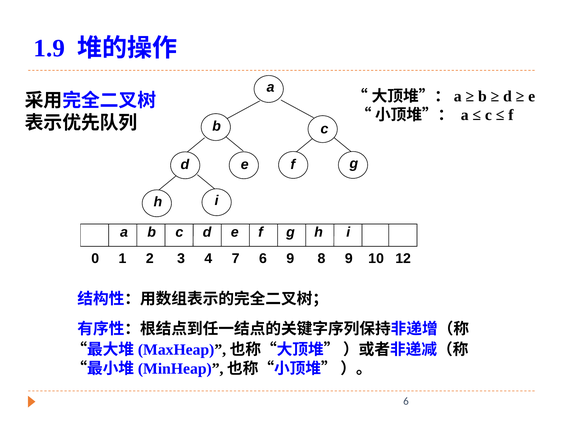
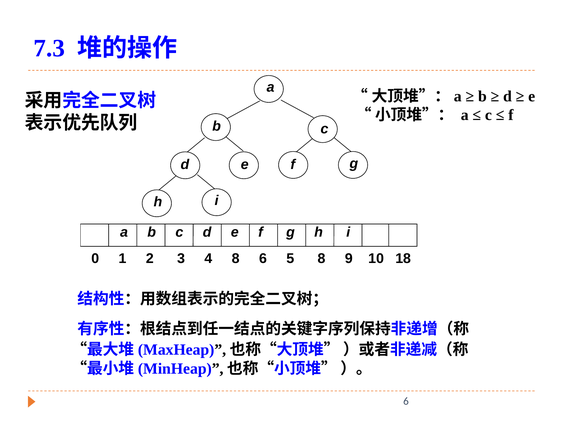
1.9: 1.9 -> 7.3 (49, 48)
4 7: 7 -> 8 (236, 259)
6 9: 9 -> 5 (290, 259)
12: 12 -> 18 (403, 259)
